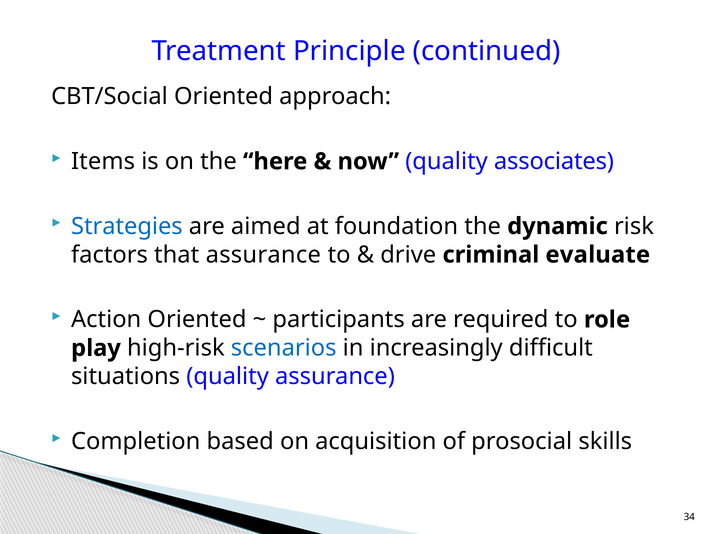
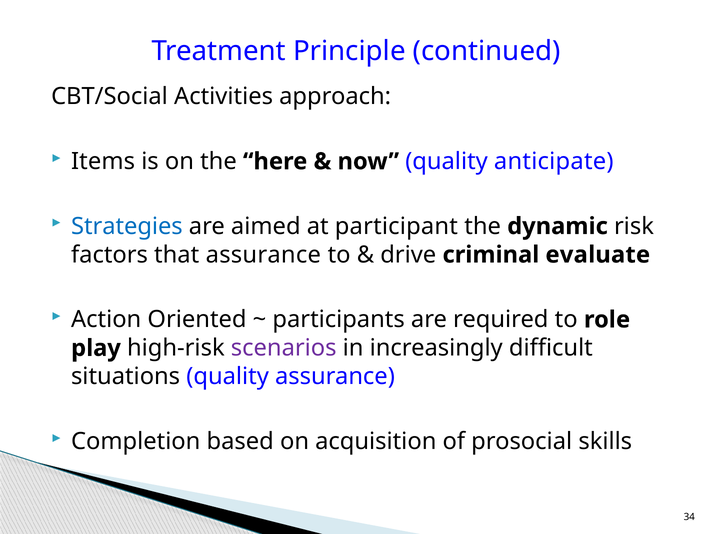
CBT/Social Oriented: Oriented -> Activities (224, 97)
associates: associates -> anticipate (554, 161)
foundation: foundation -> participant (396, 226)
scenarios colour: blue -> purple (284, 348)
